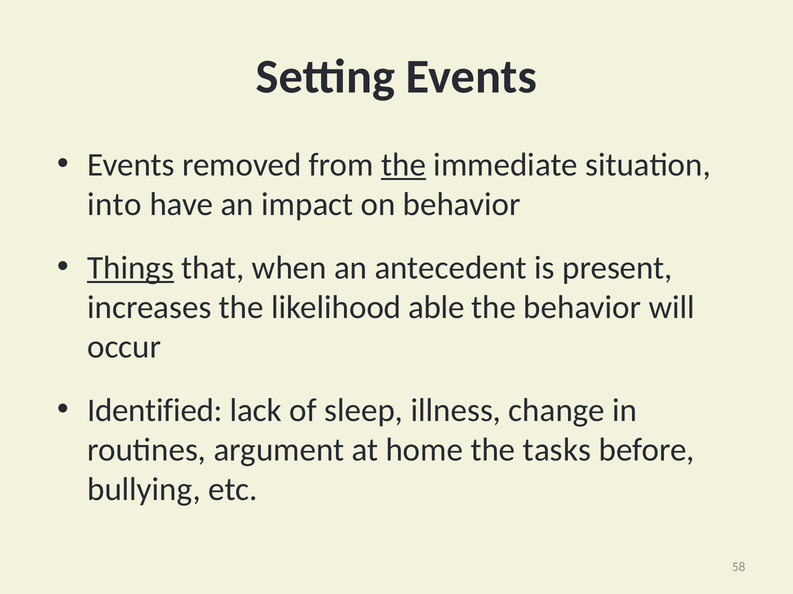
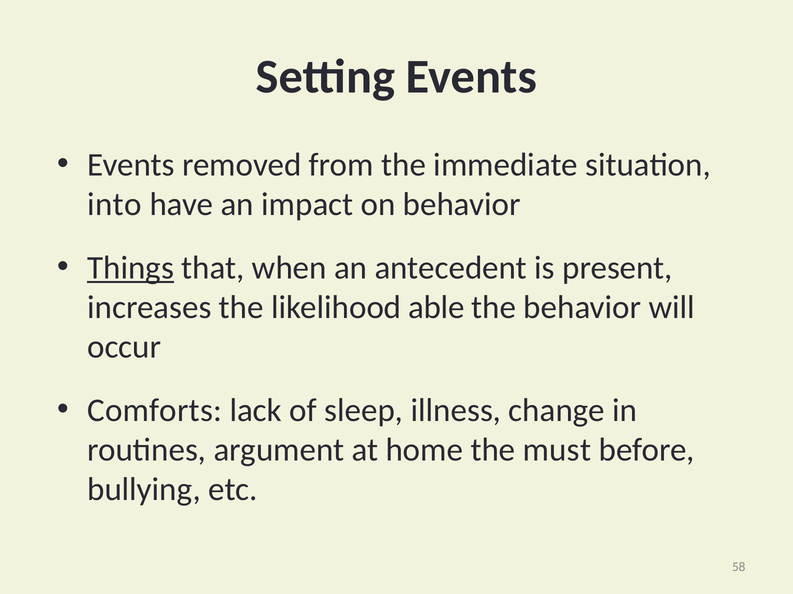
the underline: present -> none (404, 165)
Identified: Identified -> Comforts (155, 411)
tasks: tasks -> must (557, 450)
